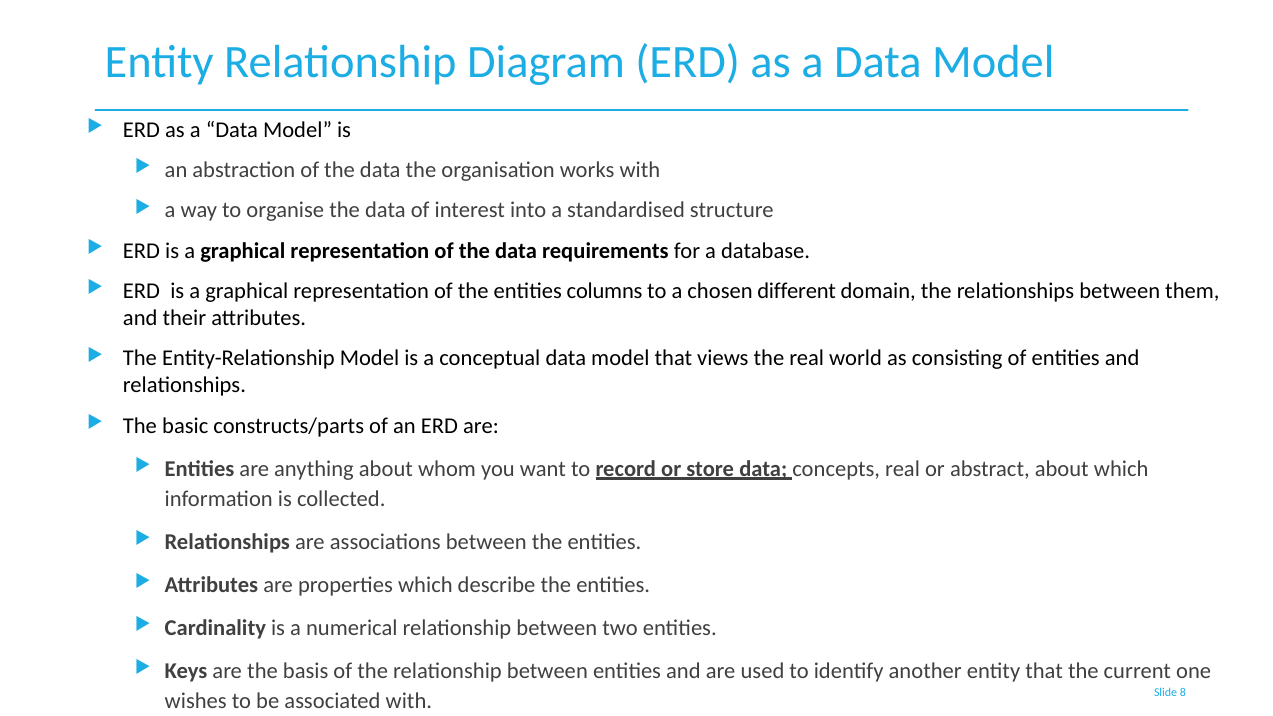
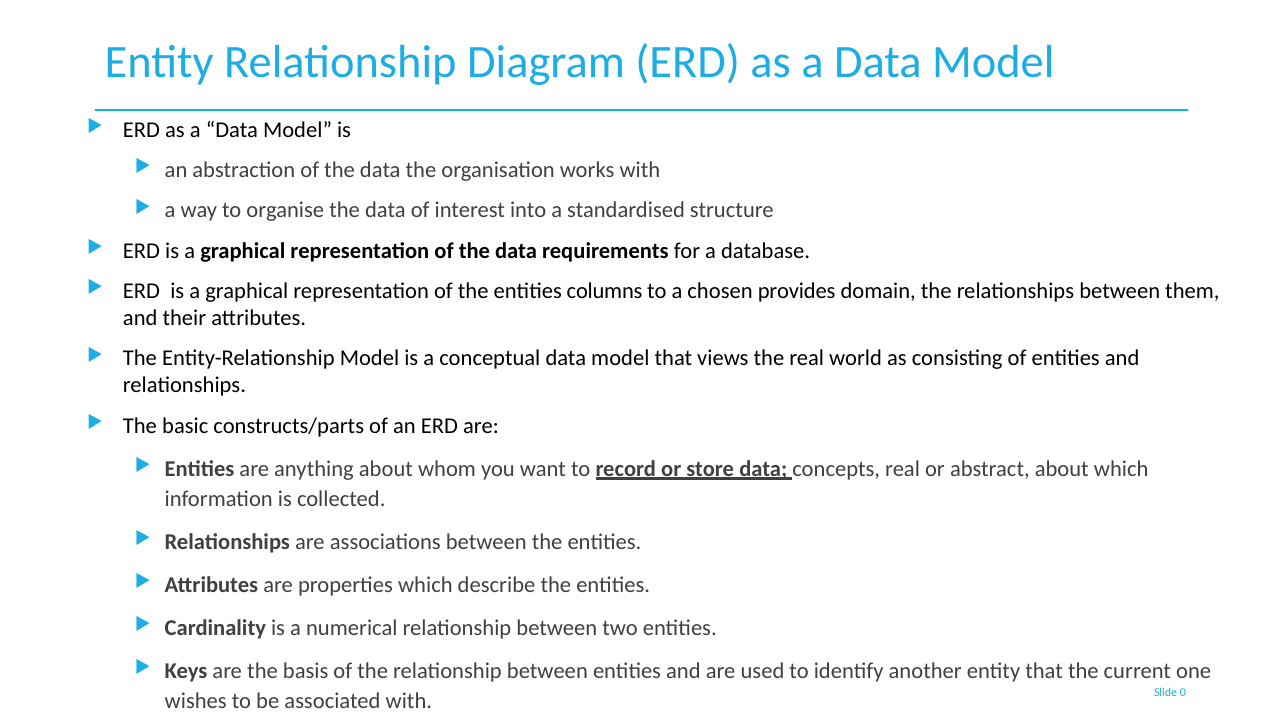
different: different -> provides (797, 291)
8: 8 -> 0 (1183, 693)
